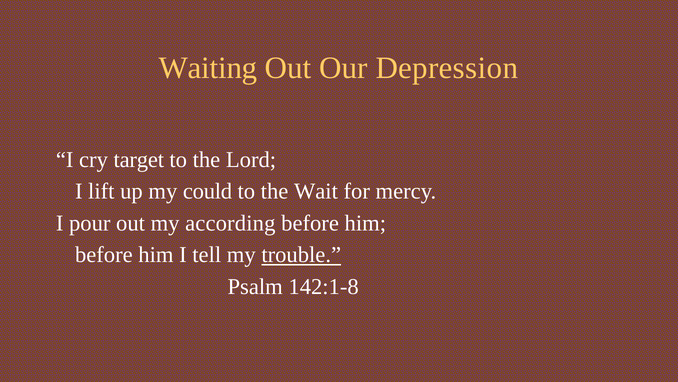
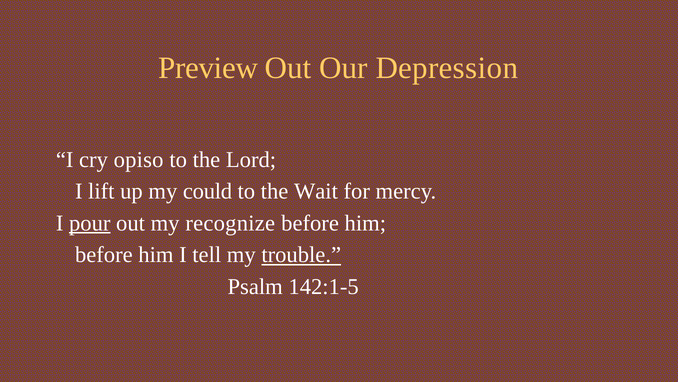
Waiting: Waiting -> Preview (208, 68)
target: target -> opiso (139, 160)
pour underline: none -> present (90, 223)
according: according -> recognize (230, 223)
142:1-8: 142:1-8 -> 142:1-5 (324, 286)
